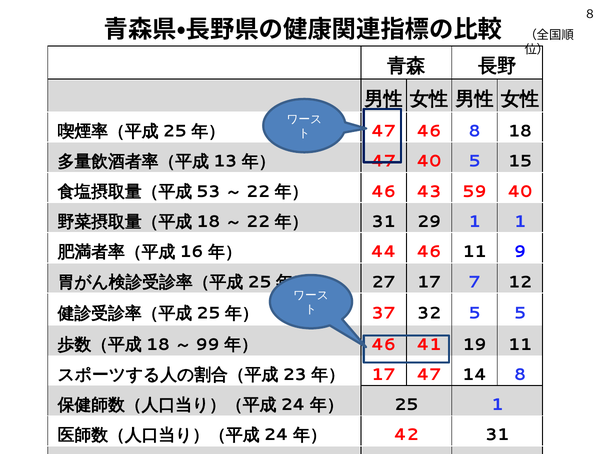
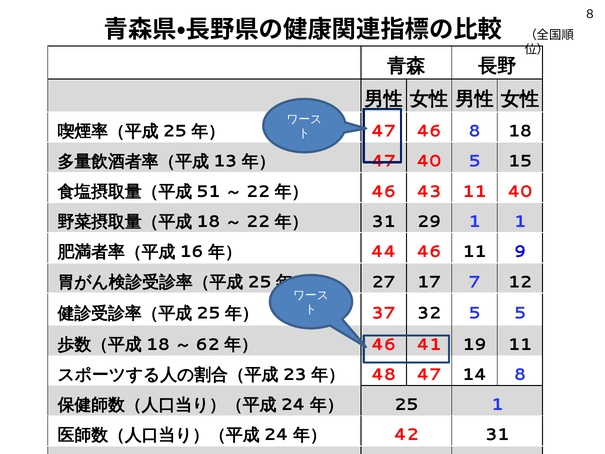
53: 53 -> 51 (208, 191)
43 59: 59 -> 11 (474, 191)
99: 99 -> 62 (208, 344)
17: 17 -> 48 (384, 374)
